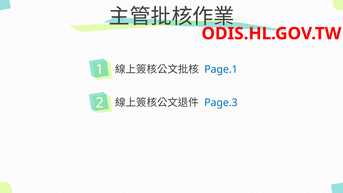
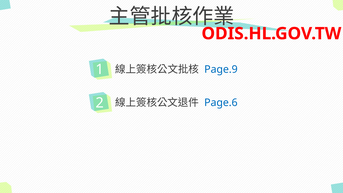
Page.1: Page.1 -> Page.9 (221, 69)
Page.3: Page.3 -> Page.6 (221, 103)
